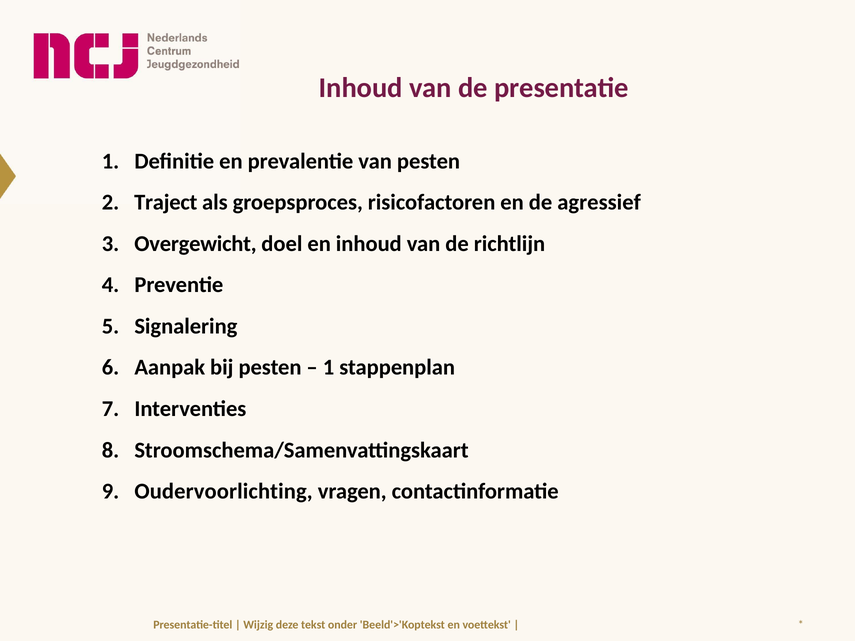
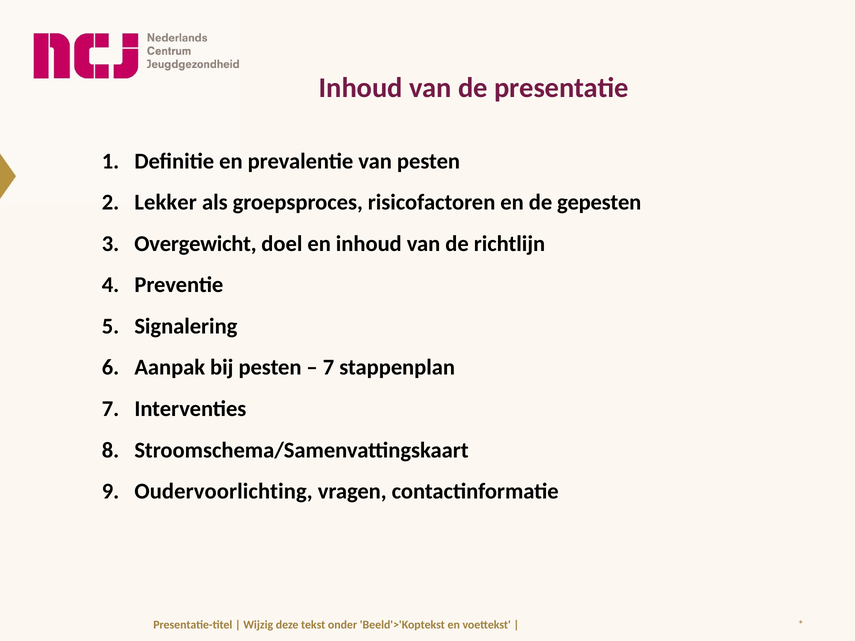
Traject: Traject -> Lekker (166, 202)
agressief: agressief -> gepesten (599, 202)
1: 1 -> 7 (329, 368)
